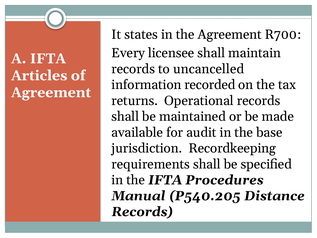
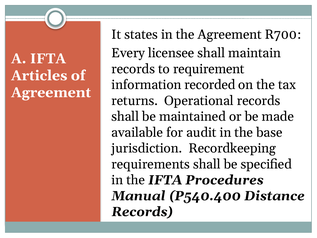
uncancelled: uncancelled -> requirement (209, 69)
P540.205: P540.205 -> P540.400 (205, 196)
